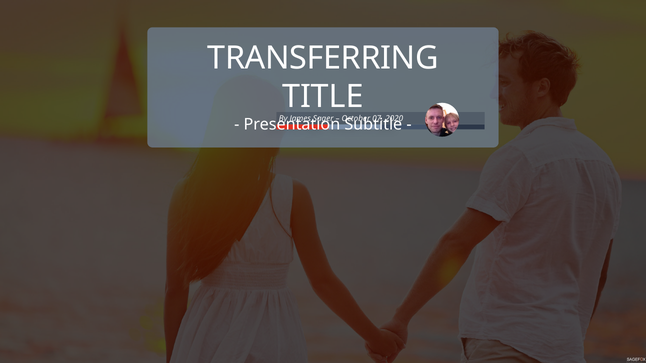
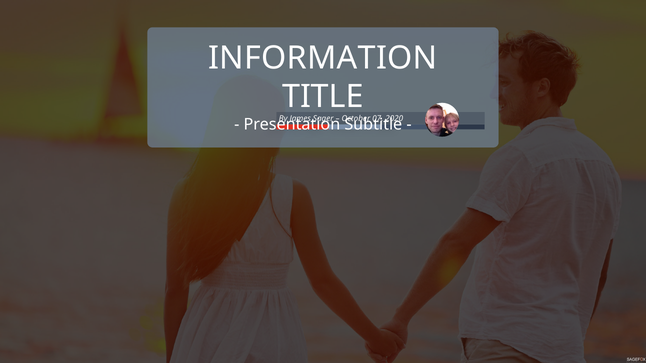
TRANSFERRING: TRANSFERRING -> INFORMATION (323, 58)
